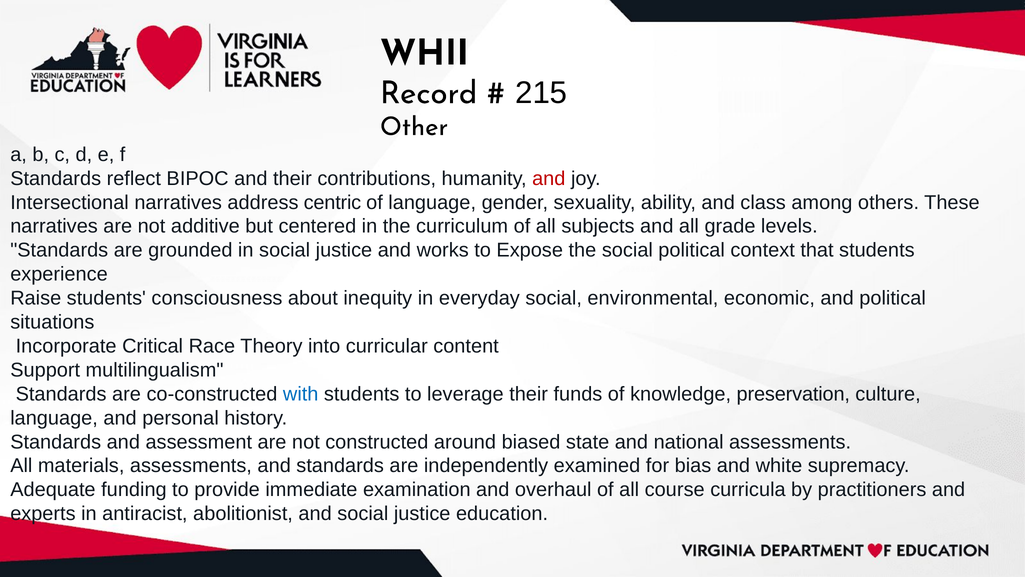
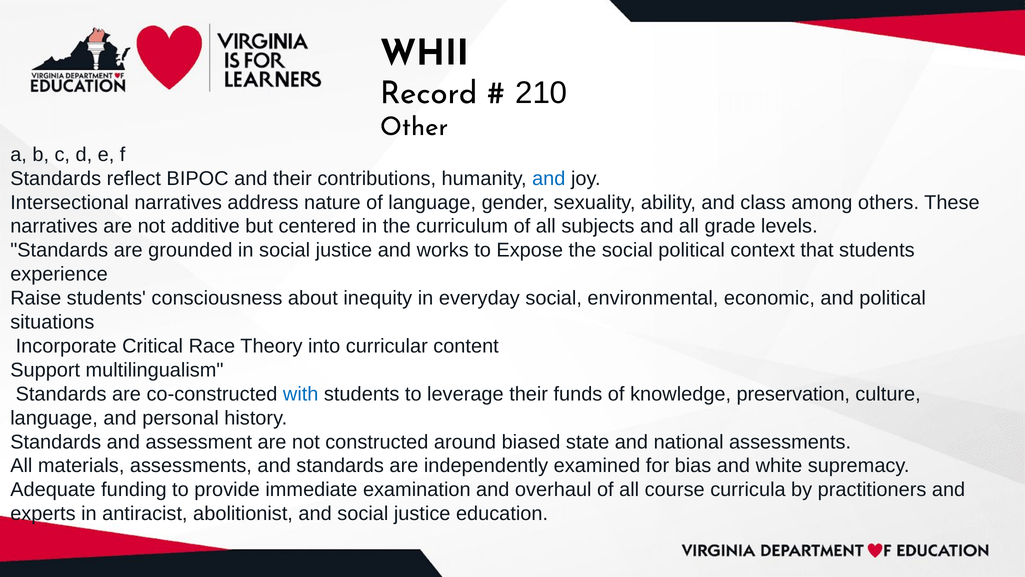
215: 215 -> 210 (541, 93)
and colour: red -> blue (549, 178)
centric: centric -> nature (332, 202)
